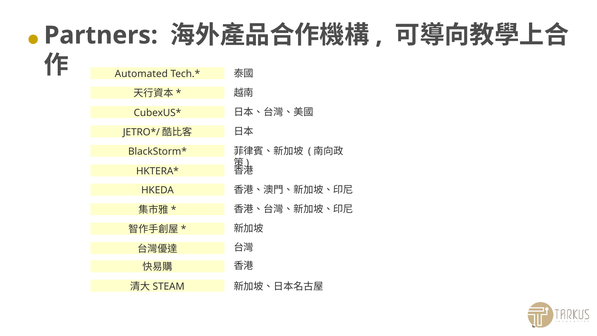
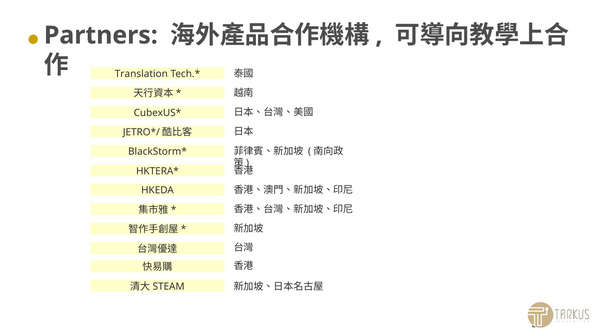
Automated: Automated -> Translation (141, 74)
